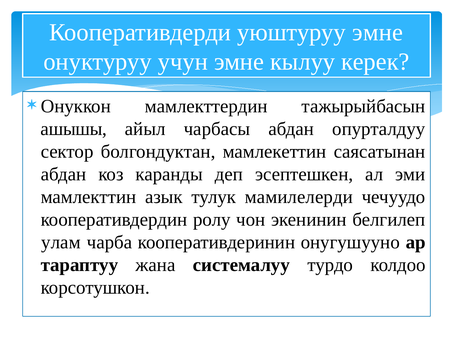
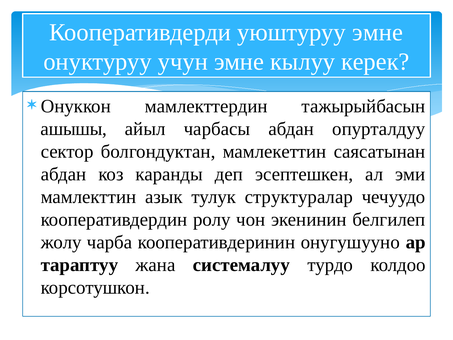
мамилелерди: мамилелерди -> структуралар (299, 197)
улам: улам -> жолу (61, 242)
